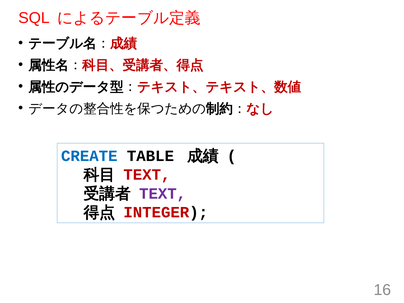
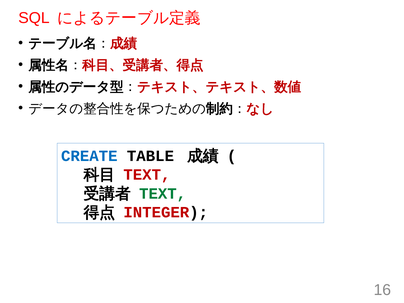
TEXT colour: purple -> green (163, 194)
